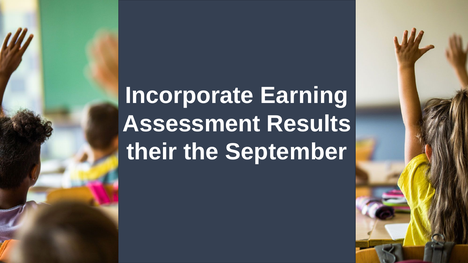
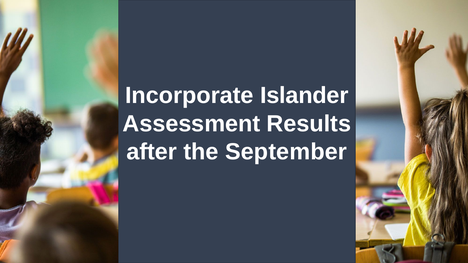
Earning: Earning -> Islander (304, 96)
their: their -> after (152, 152)
